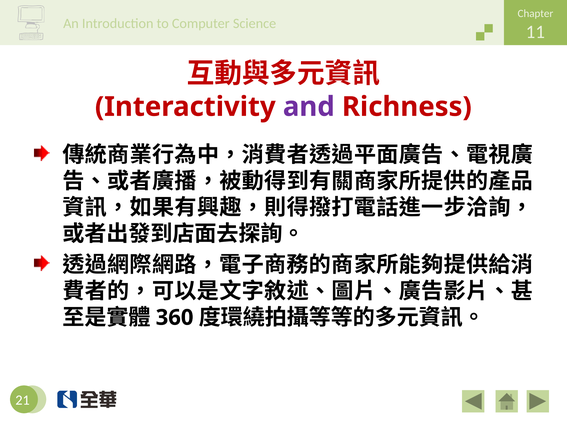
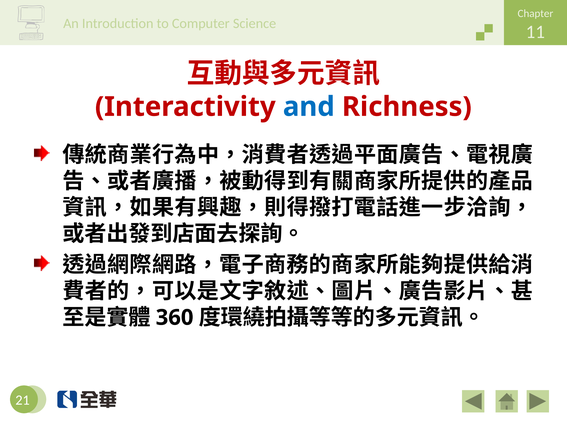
and colour: purple -> blue (309, 107)
